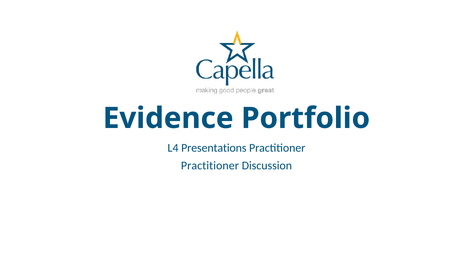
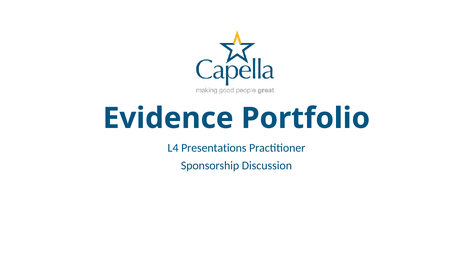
Practitioner: Practitioner -> Sponsorship (210, 166)
